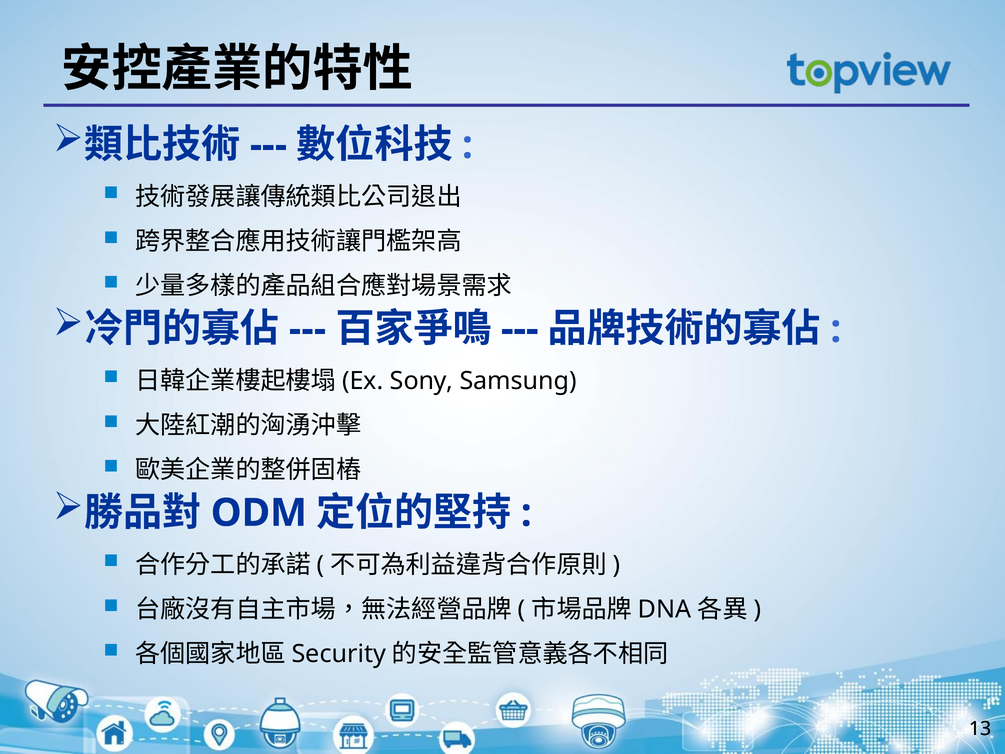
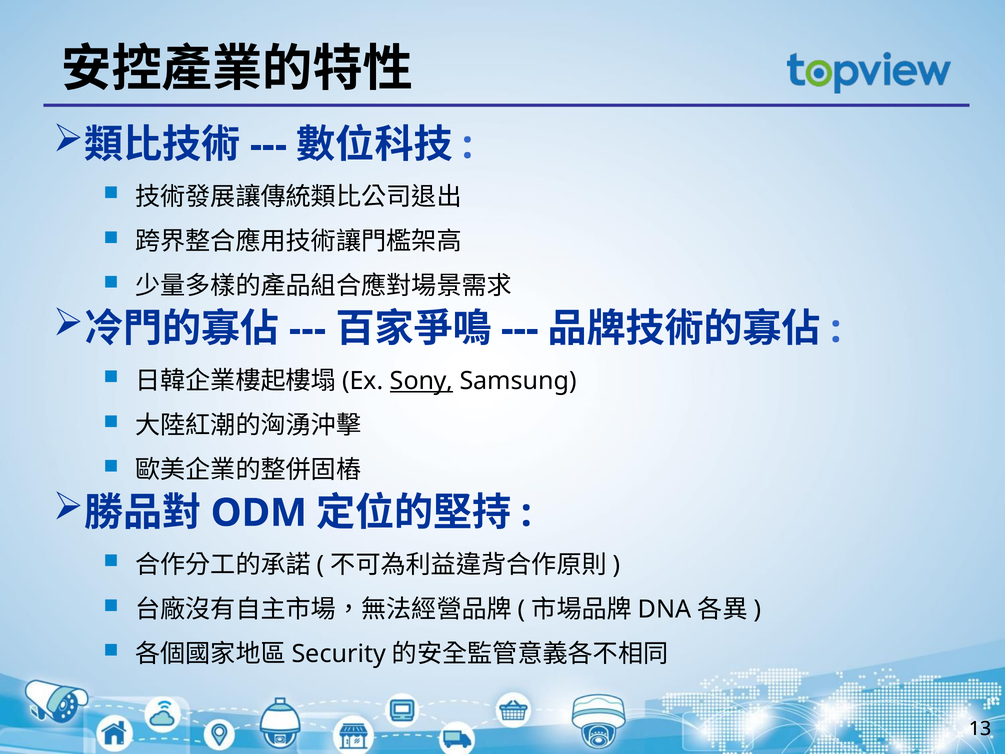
Sony underline: none -> present (422, 381)
